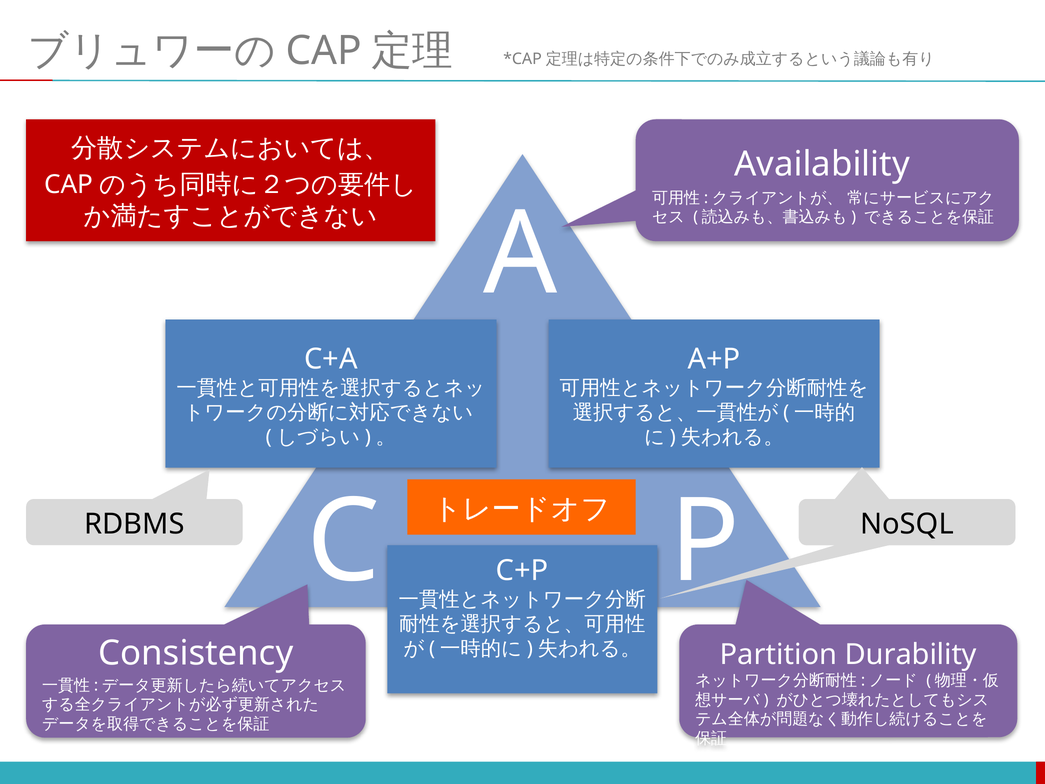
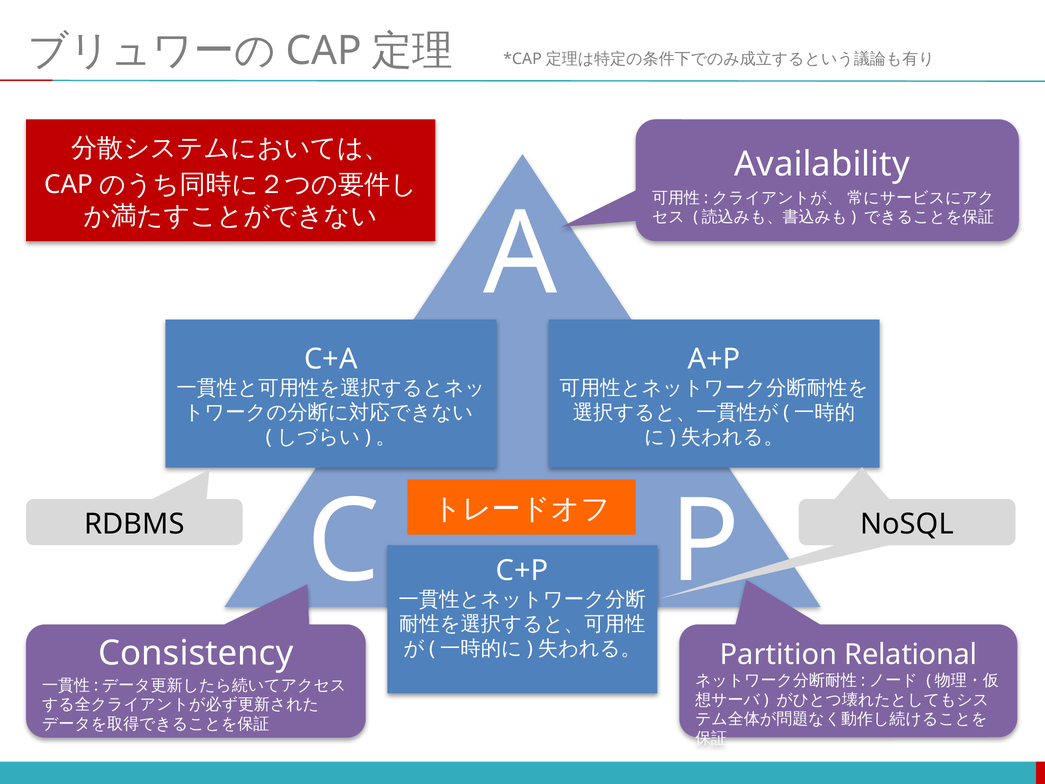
Durability: Durability -> Relational (911, 654)
